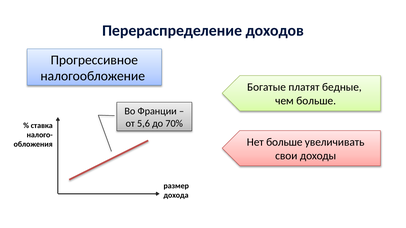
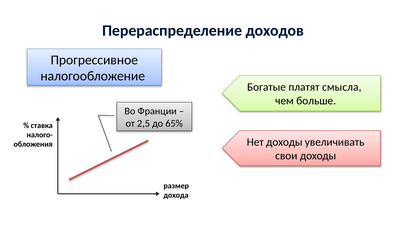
бедные: бедные -> смысла (342, 87)
5,6: 5,6 -> 2,5 (143, 124)
70%: 70% -> 65% (174, 124)
Нет больше: больше -> доходы (284, 142)
